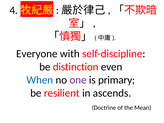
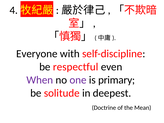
distinction: distinction -> respectful (76, 67)
When colour: blue -> purple (40, 80)
resilient: resilient -> solitude (62, 93)
ascends: ascends -> deepest (112, 93)
